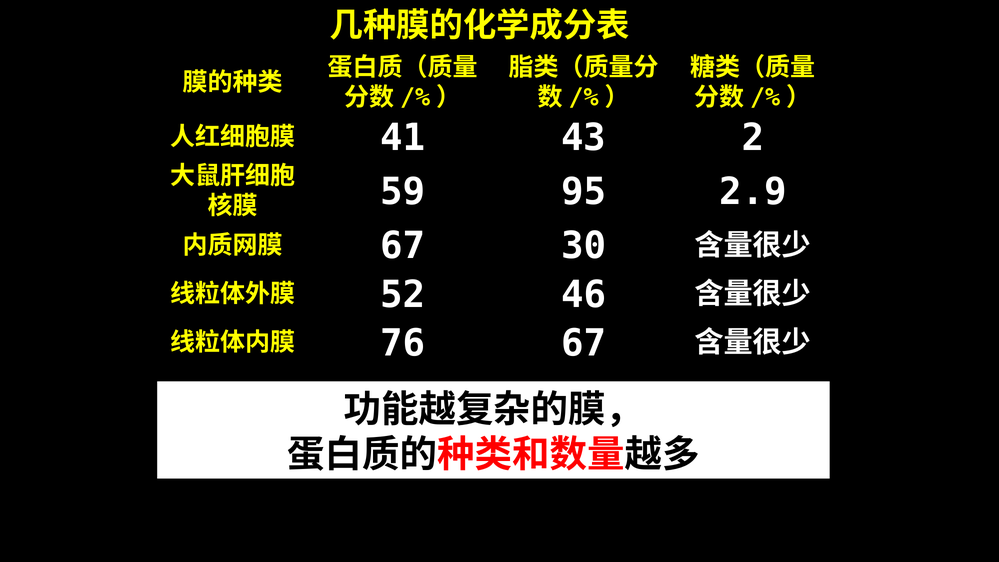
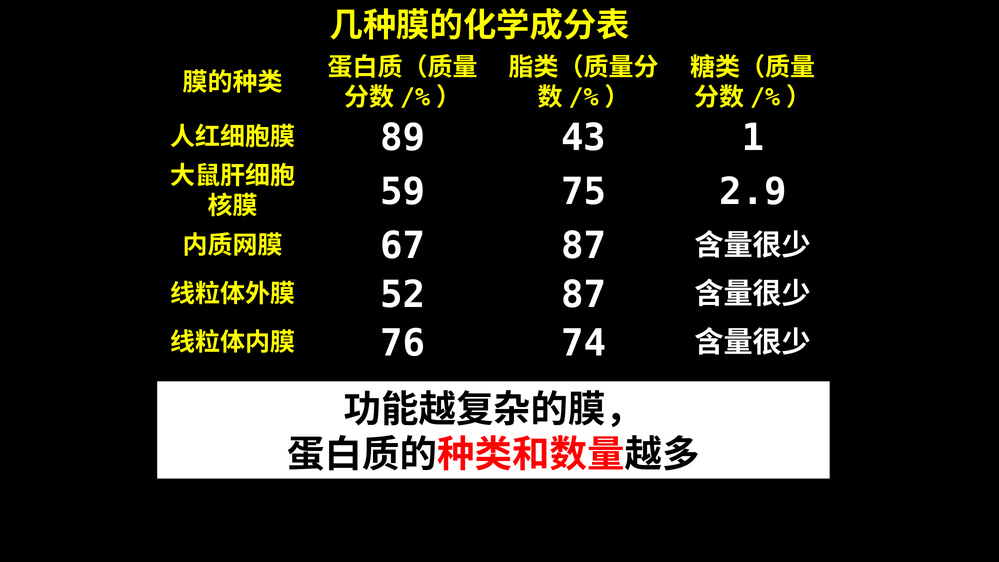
41: 41 -> 89 (403, 138)
2: 2 -> 1 (753, 138)
95: 95 -> 75 (584, 192)
67 30: 30 -> 87 (584, 246)
52 46: 46 -> 87 (584, 295)
76 67: 67 -> 74 (584, 343)
